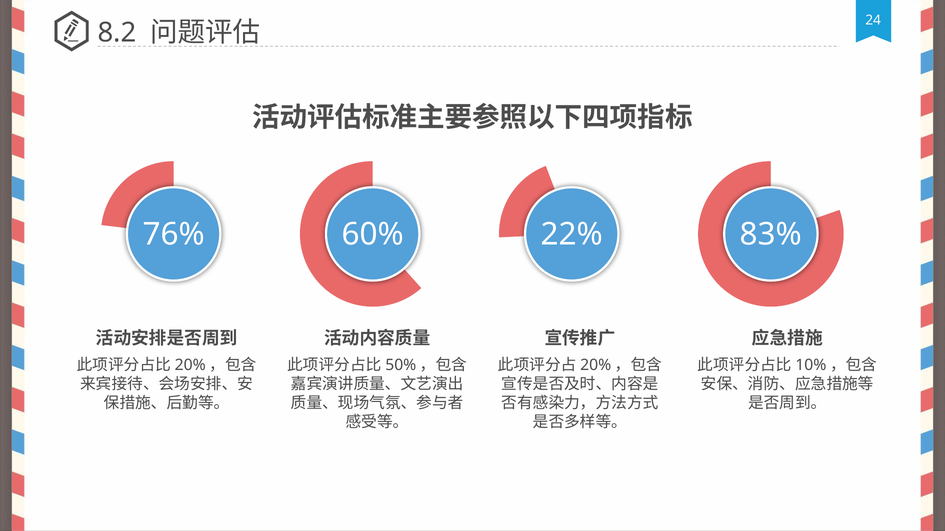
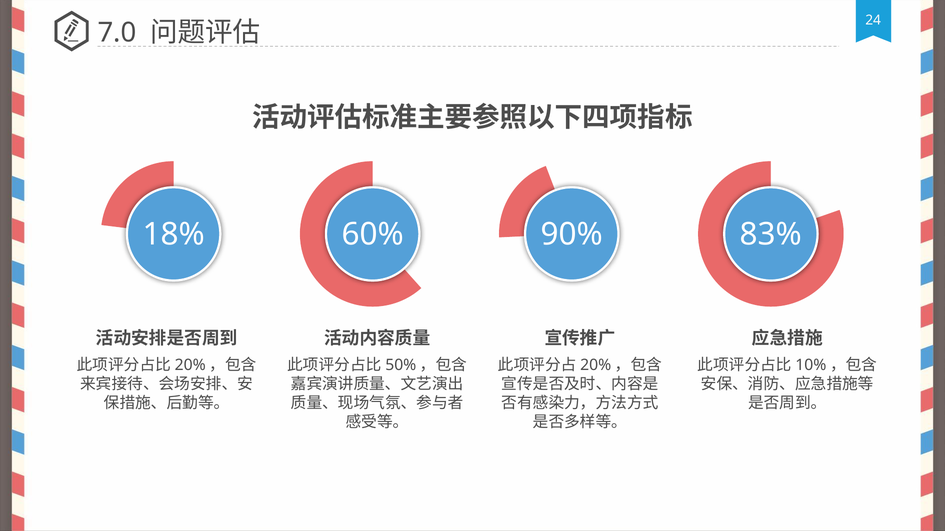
8.2: 8.2 -> 7.0 (117, 33)
76%: 76% -> 18% (174, 234)
22%: 22% -> 90% (572, 234)
